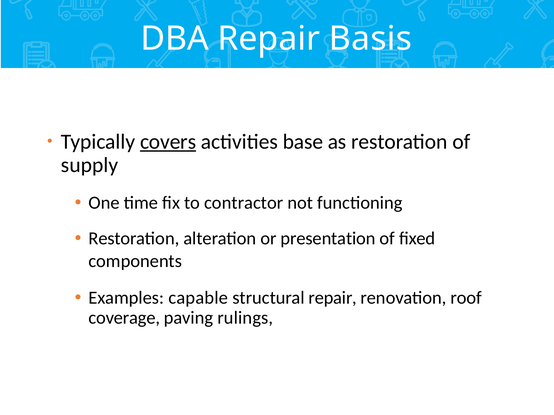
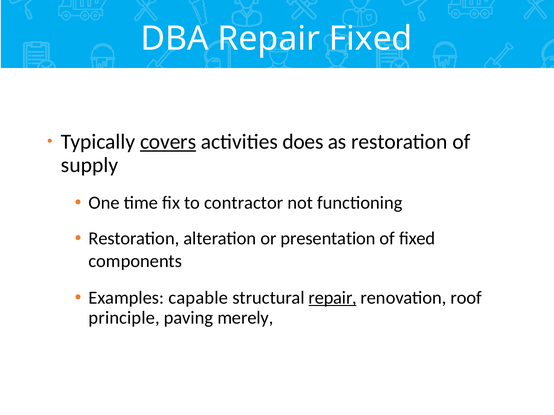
Repair Basis: Basis -> Fixed (371, 39)
base: base -> does (303, 142)
repair underline: none -> present (333, 298)
coverage: coverage -> principle (124, 318)
rulings: rulings -> merely (245, 318)
